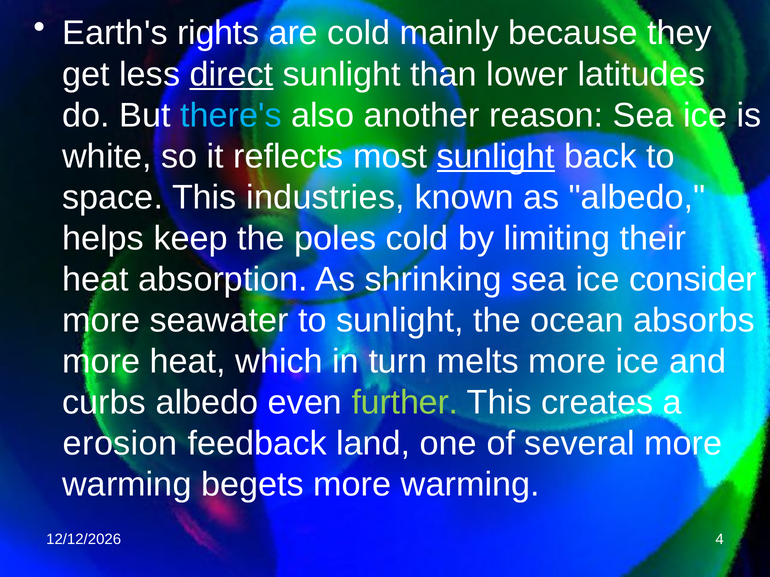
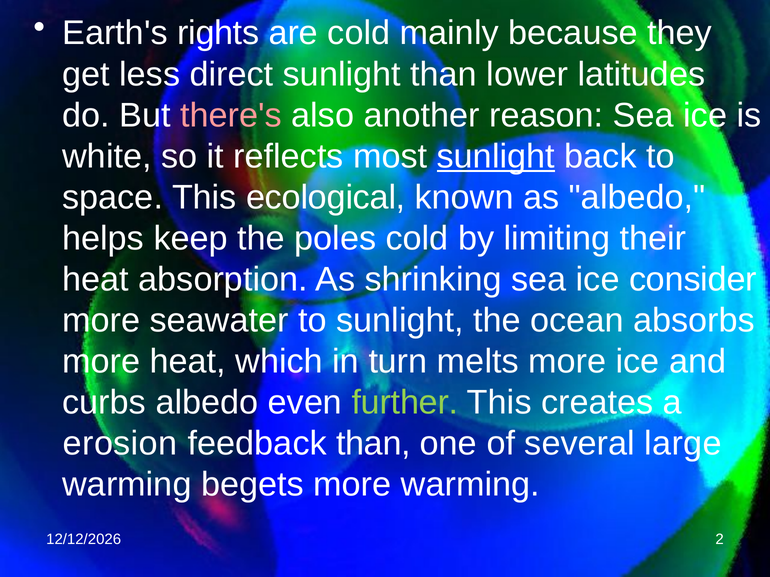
direct underline: present -> none (232, 74)
there's colour: light blue -> pink (231, 115)
industries: industries -> ecological (326, 198)
feedback land: land -> than (373, 444)
several more: more -> large (683, 444)
4: 4 -> 2 (720, 540)
